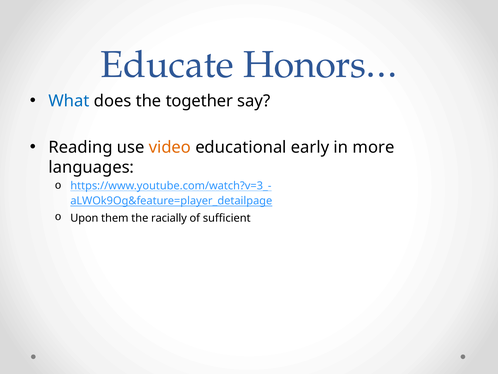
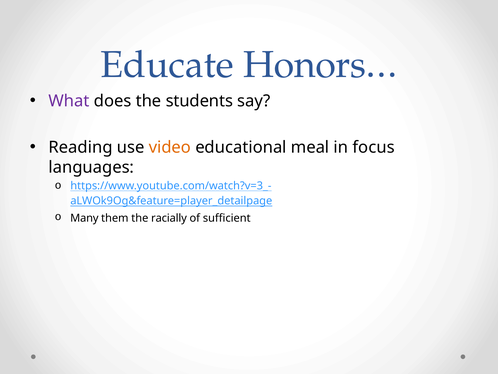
What colour: blue -> purple (69, 101)
together: together -> students (199, 101)
early: early -> meal (310, 147)
more: more -> focus (374, 147)
Upon: Upon -> Many (84, 218)
